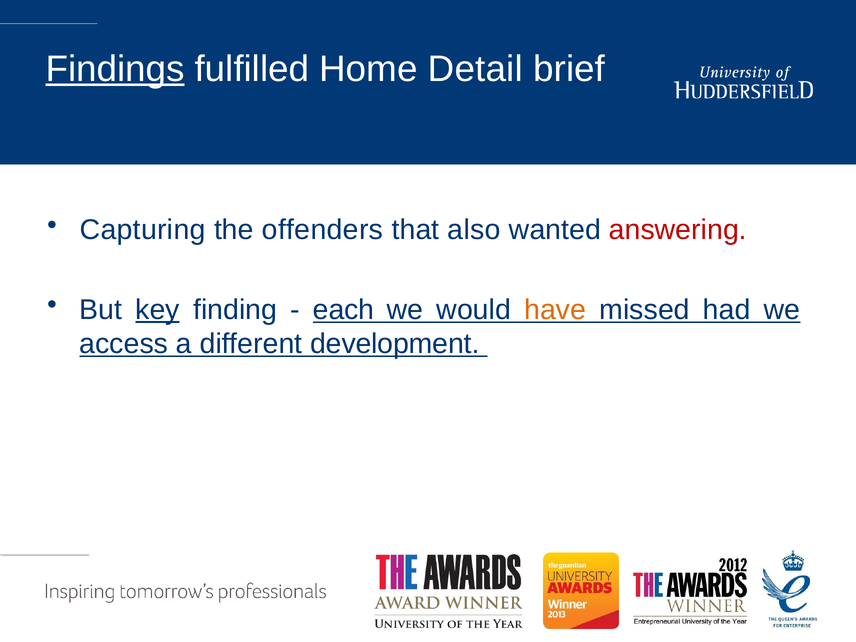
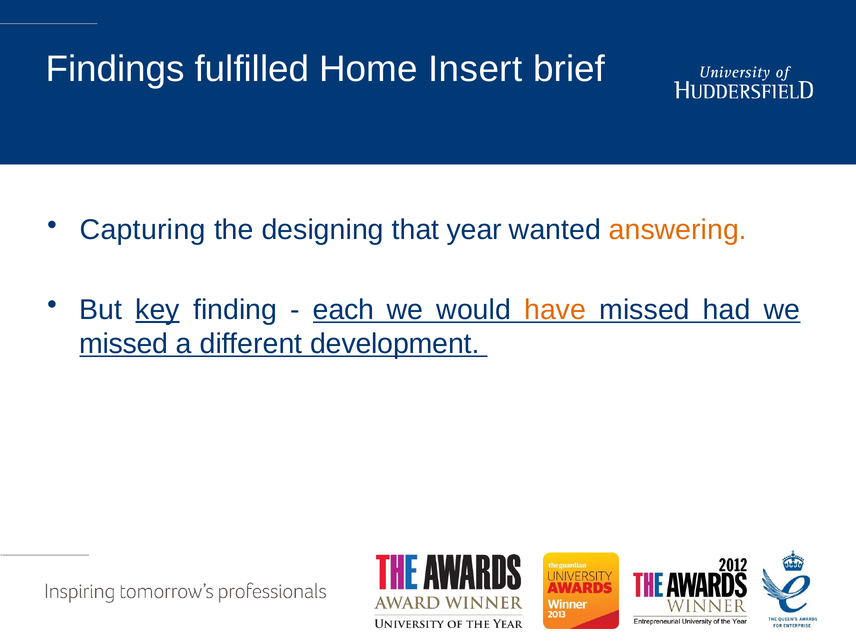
Findings underline: present -> none (115, 69)
Detail: Detail -> Insert (475, 69)
offenders: offenders -> designing (323, 230)
also: also -> year (474, 230)
answering colour: red -> orange (678, 230)
access: access -> missed (124, 344)
